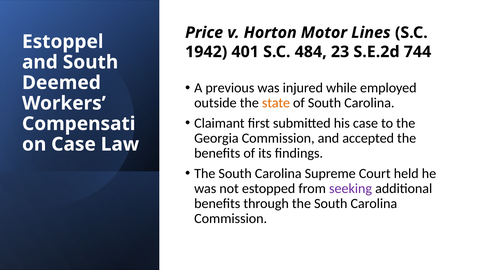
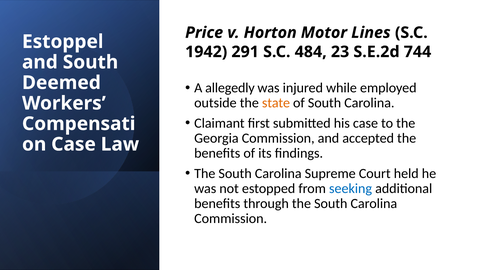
401: 401 -> 291 (245, 52)
previous: previous -> allegedly (230, 88)
seeking colour: purple -> blue (351, 189)
